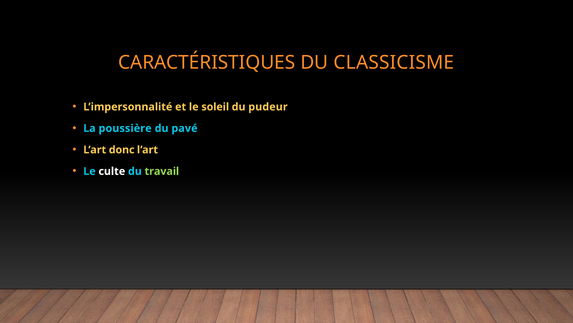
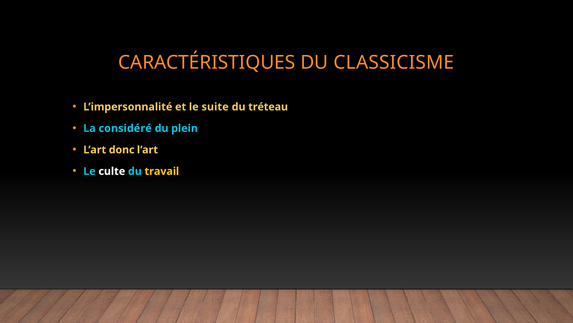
soleil: soleil -> suite (215, 107)
pudeur: pudeur -> tréteau (268, 107)
poussière: poussière -> considéré (125, 128)
pavé: pavé -> plein (185, 128)
travail colour: light green -> yellow (162, 171)
